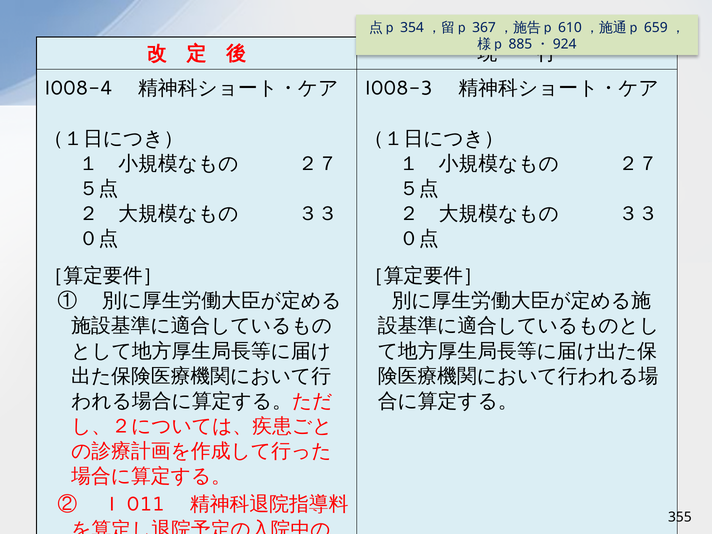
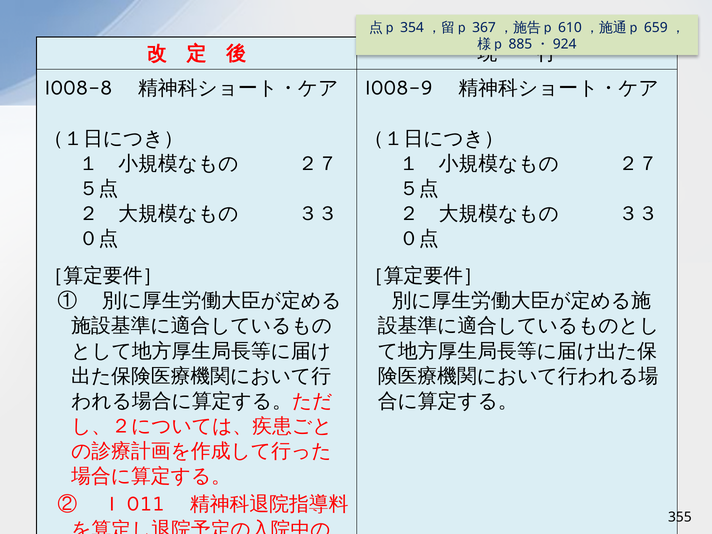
I008-4: I008-4 -> I008-8 (78, 88)
I008-3: I008-3 -> I008-9 (398, 88)
